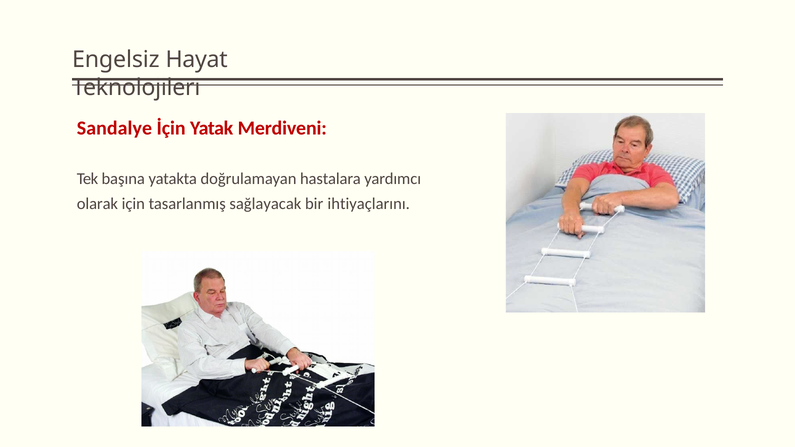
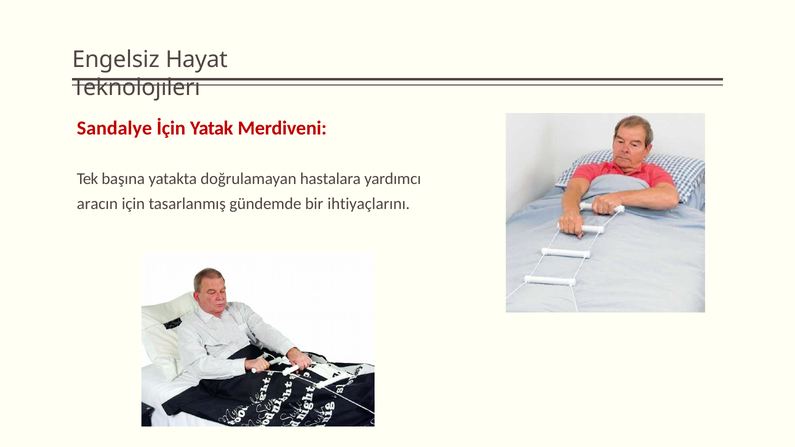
olarak: olarak -> aracın (97, 204)
sağlayacak: sağlayacak -> gündemde (265, 204)
